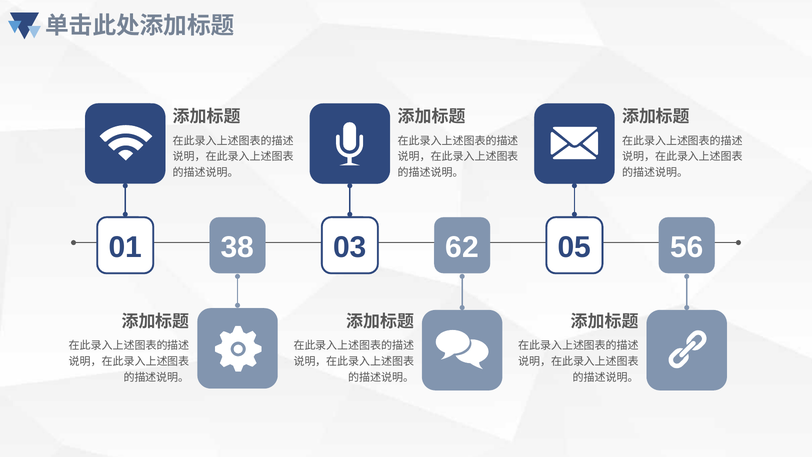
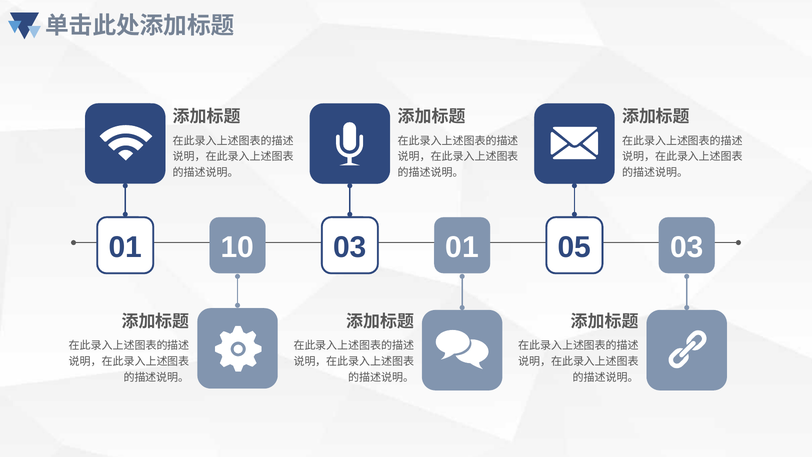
38: 38 -> 10 (237, 247)
03 62: 62 -> 01 (462, 247)
05 56: 56 -> 03 (687, 247)
